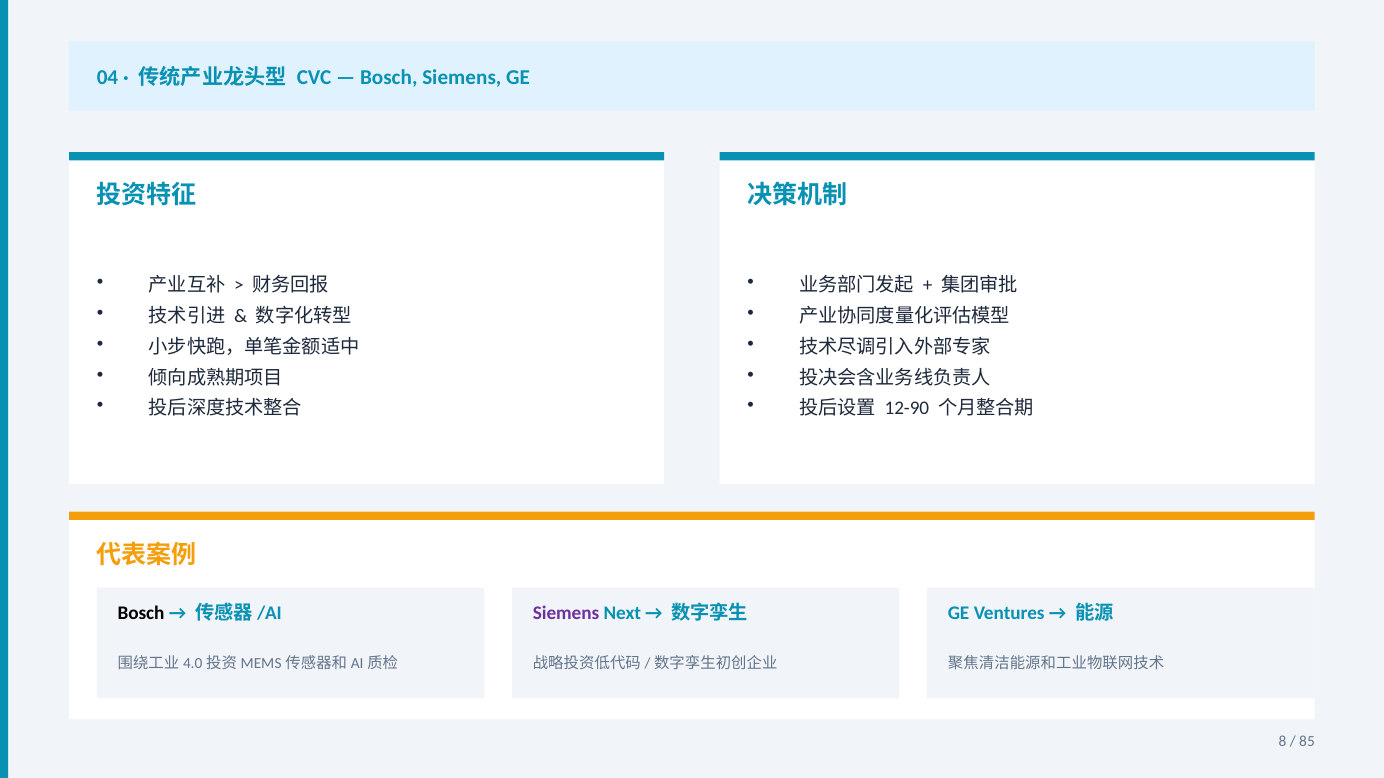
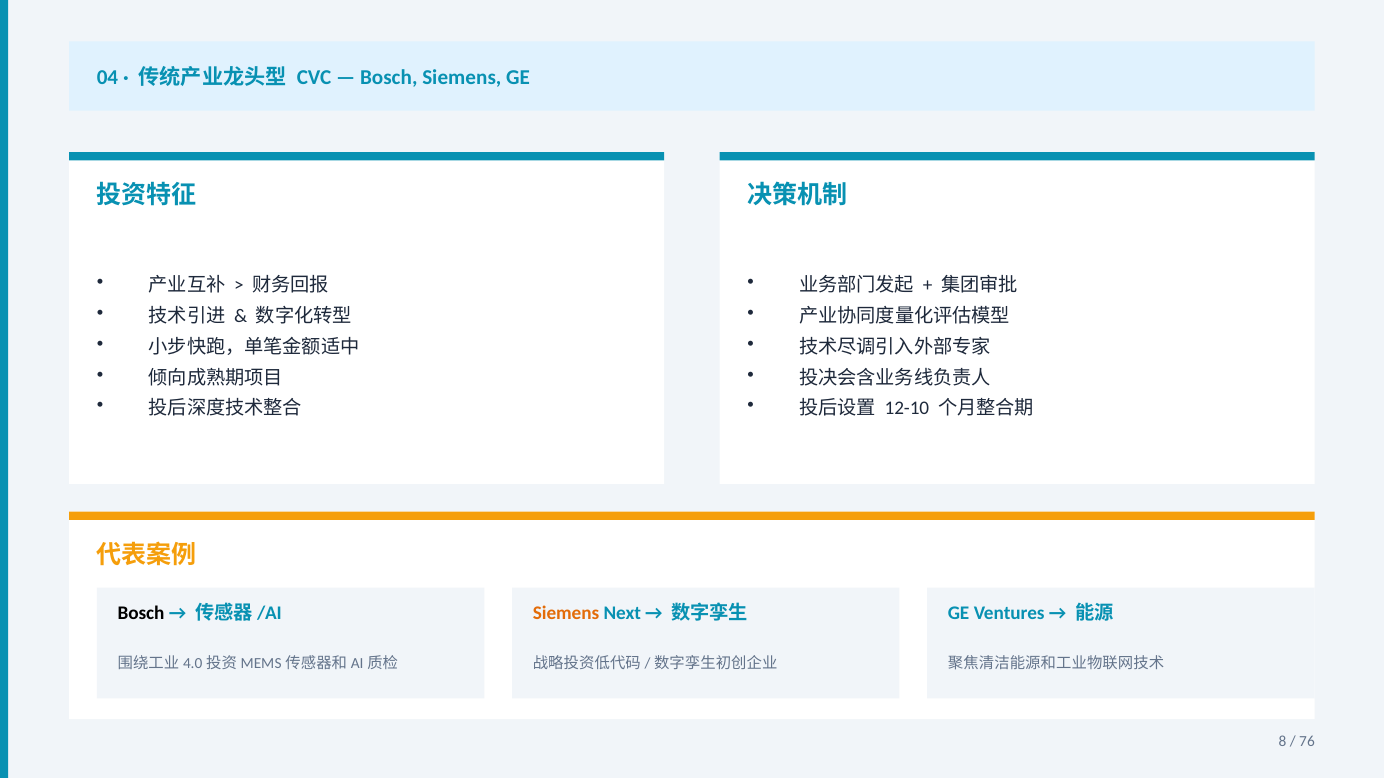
12-90: 12-90 -> 12-10 (907, 409)
Siemens colour: purple -> orange (566, 614)
85: 85 -> 76 (1307, 741)
